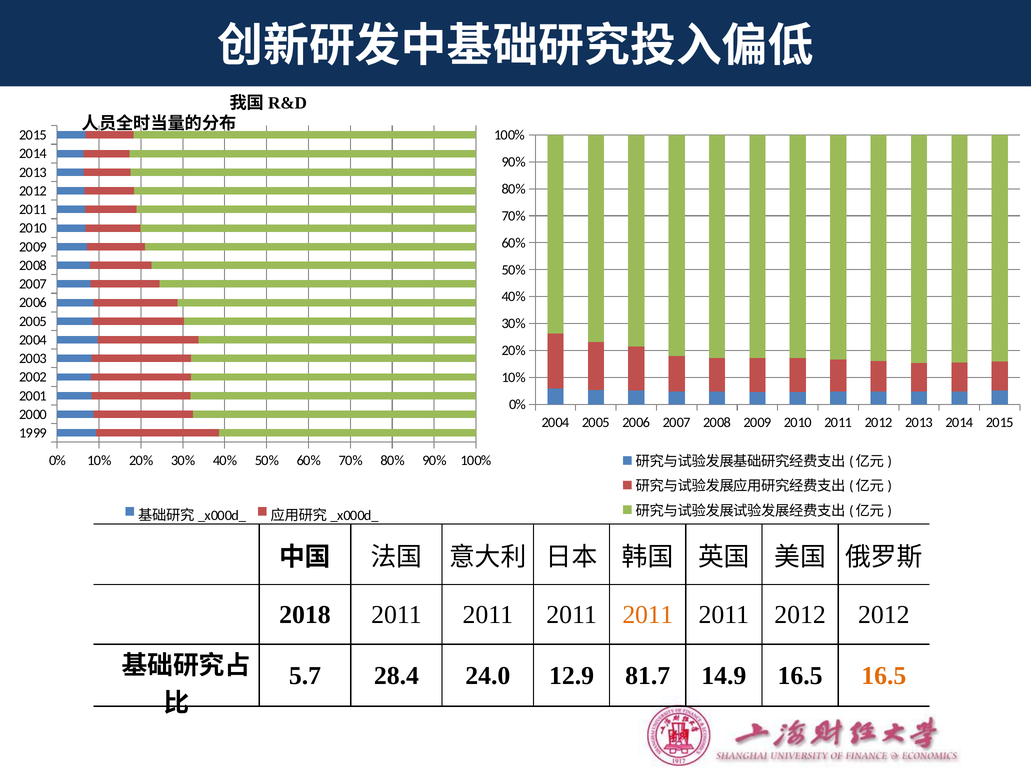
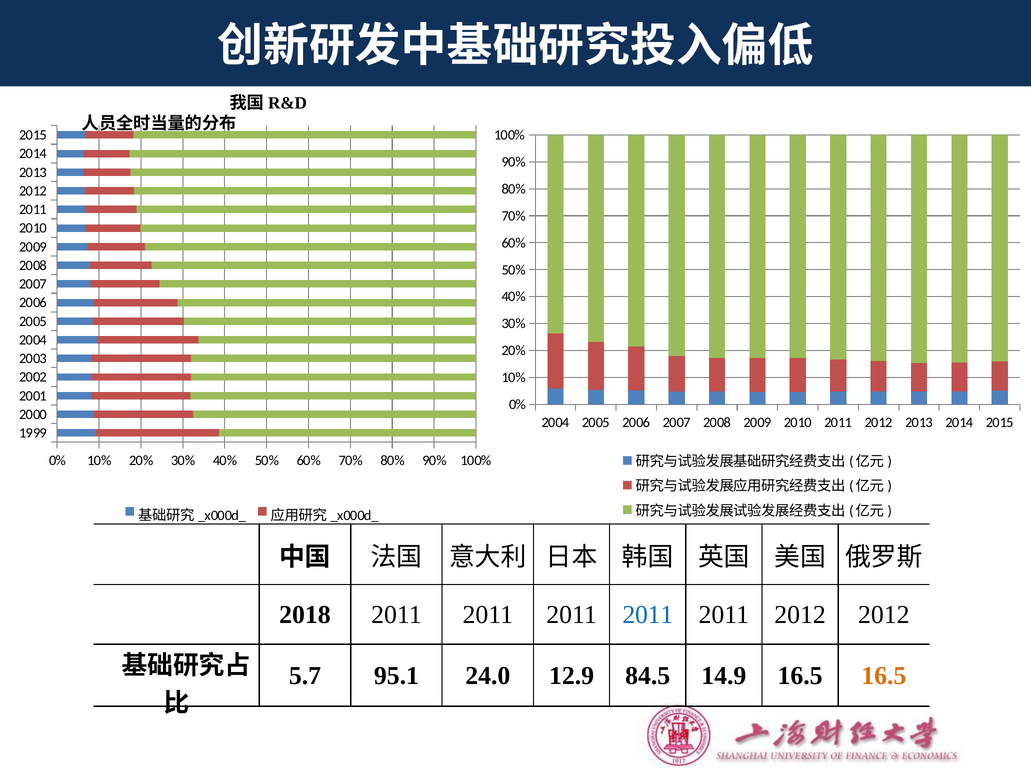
2011 colour: orange -> blue (648, 614)
28.4: 28.4 -> 95.1 (396, 675)
81.7: 81.7 -> 84.5 (648, 675)
